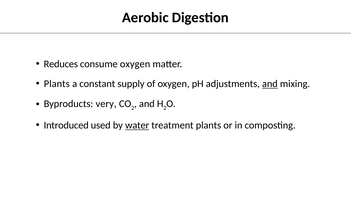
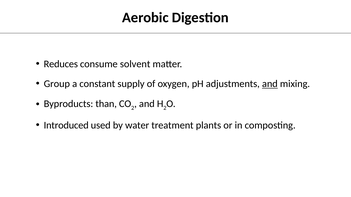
consume oxygen: oxygen -> solvent (135, 64)
Plants: Plants -> Group (57, 84)
very: very -> than (106, 104)
water underline: present -> none (137, 126)
